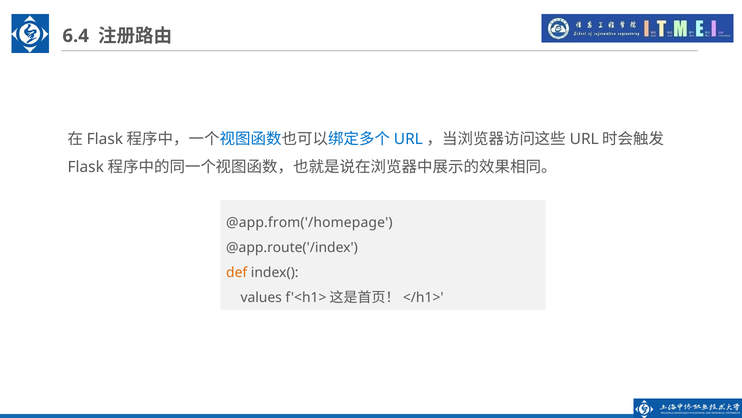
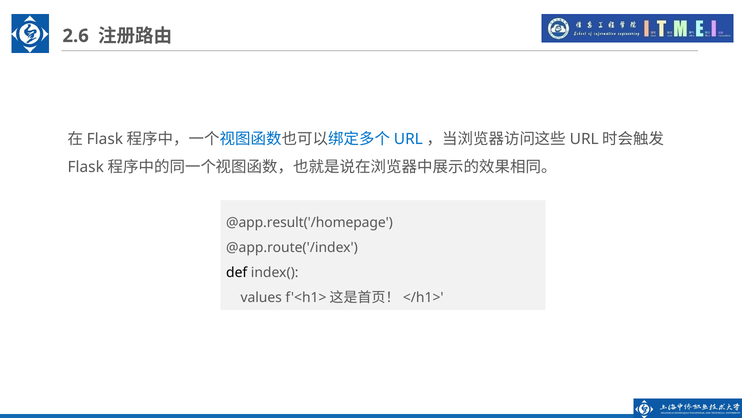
6.4: 6.4 -> 2.6 (76, 36)
@app.from('/homepage: @app.from('/homepage -> @app.result('/homepage (309, 222)
def colour: orange -> black (237, 272)
